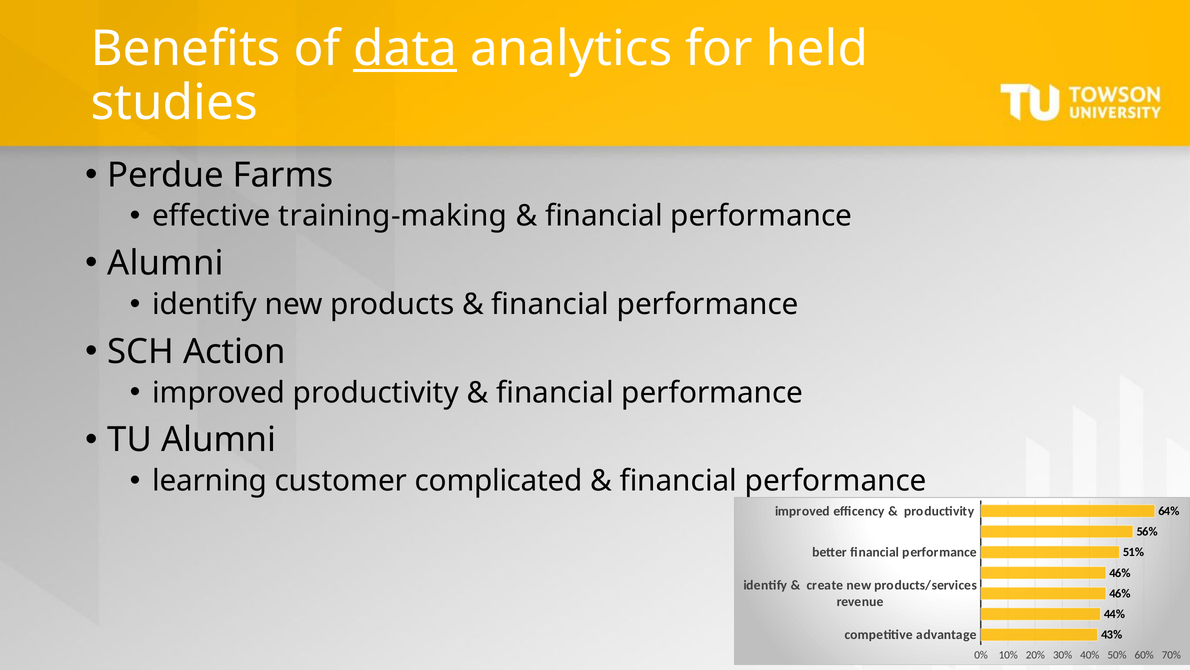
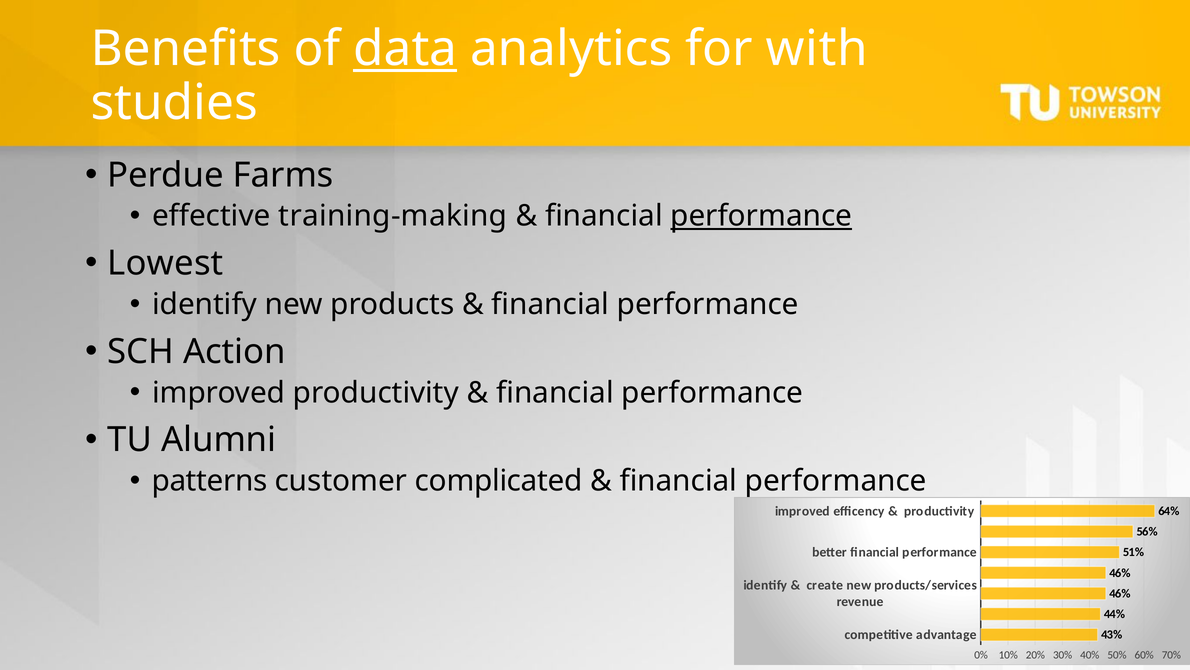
held: held -> with (817, 49)
performance underline: none -> present (761, 216)
Alumni: Alumni -> Lowest (165, 263)
learning: learning -> patterns (210, 481)
